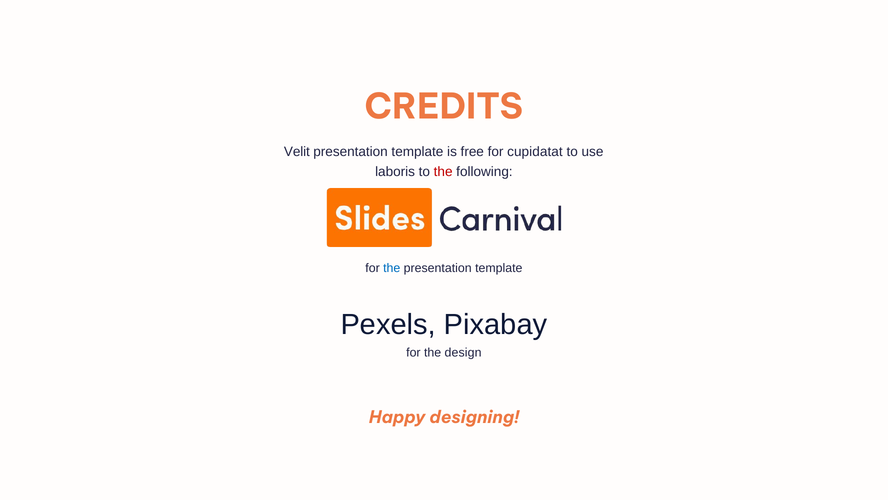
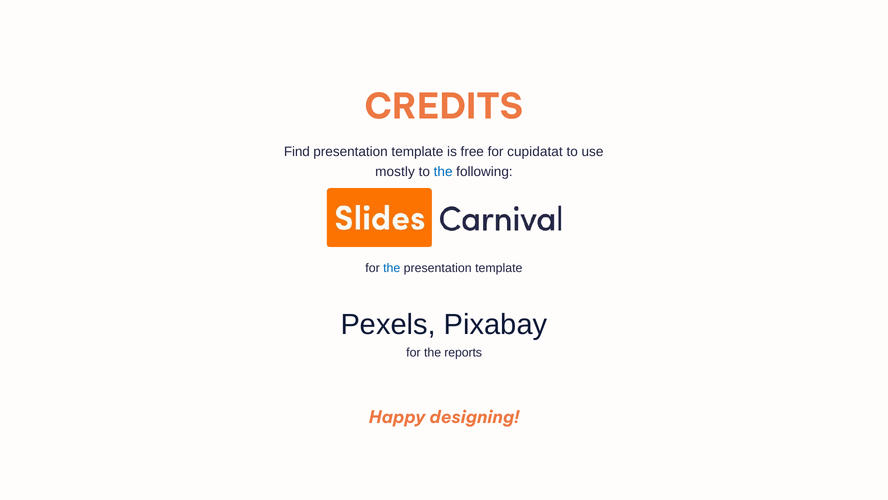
Velit: Velit -> Find (297, 152)
laboris: laboris -> mostly (395, 171)
the colour: red -> blue (443, 171)
design: design -> reports (463, 352)
